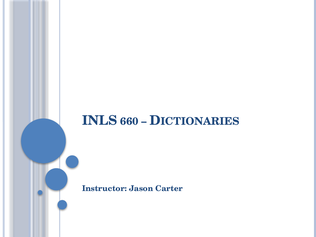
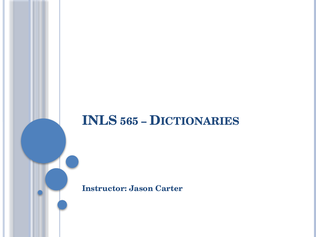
660: 660 -> 565 (129, 121)
